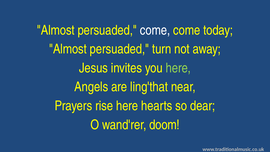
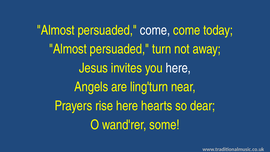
here colour: light green -> white (178, 68)
ling'that: ling'that -> ling'turn (149, 87)
doom: doom -> some (164, 125)
